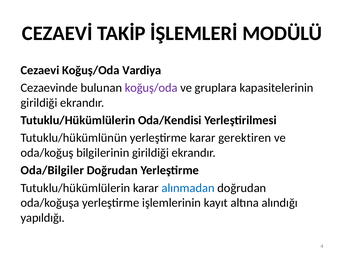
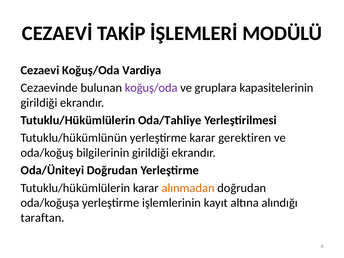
Oda/Kendisi: Oda/Kendisi -> Oda/Tahliye (170, 120)
Oda/Bilgiler: Oda/Bilgiler -> Oda/Üniteyi (52, 170)
alınmadan colour: blue -> orange (188, 188)
yapıldığı: yapıldığı -> taraftan (43, 218)
